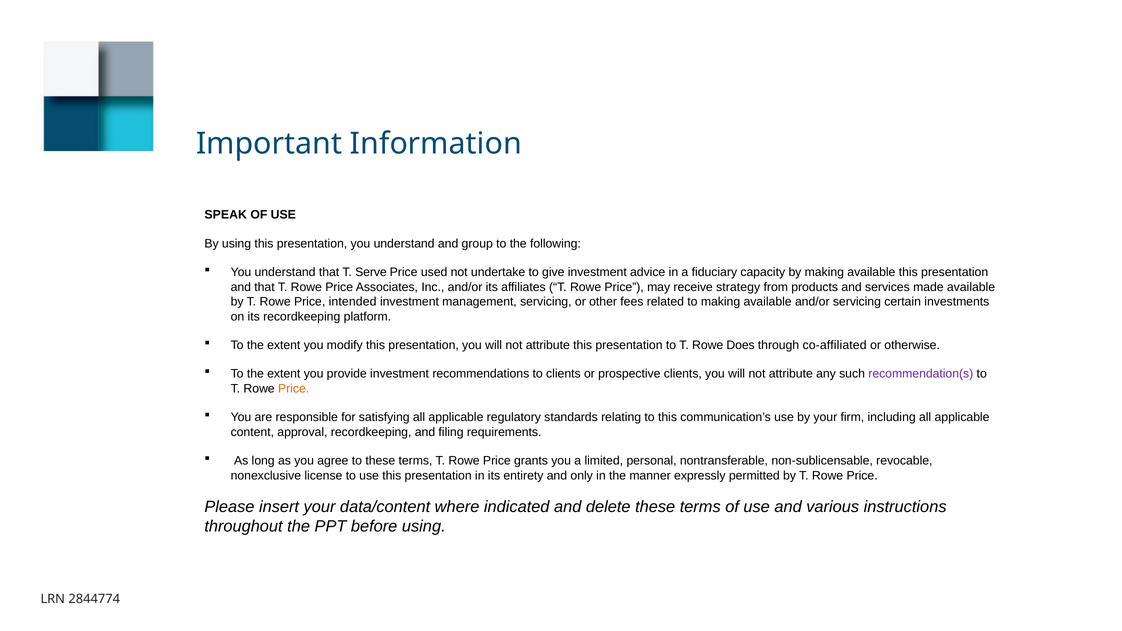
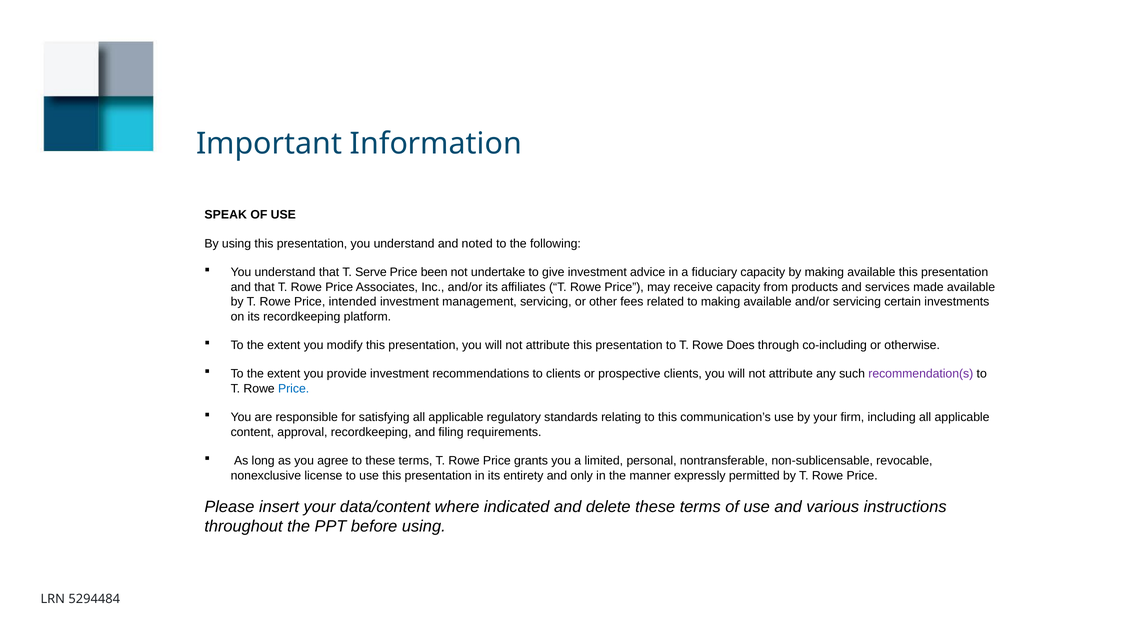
group: group -> noted (477, 244)
used: used -> been (434, 272)
receive strategy: strategy -> capacity (738, 287)
co-affiliated: co-affiliated -> co-including (835, 345)
Price colour: orange -> blue (294, 389)
2844774: 2844774 -> 5294484 (94, 599)
